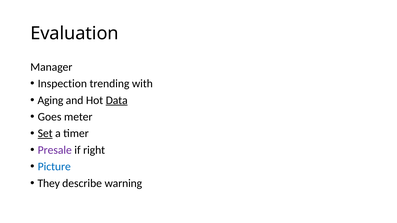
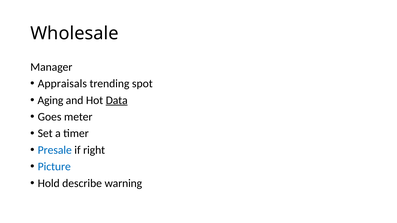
Evaluation: Evaluation -> Wholesale (74, 33)
Inspection: Inspection -> Appraisals (62, 84)
with: with -> spot (142, 84)
Set underline: present -> none (45, 134)
Presale colour: purple -> blue (55, 150)
They: They -> Hold (49, 183)
